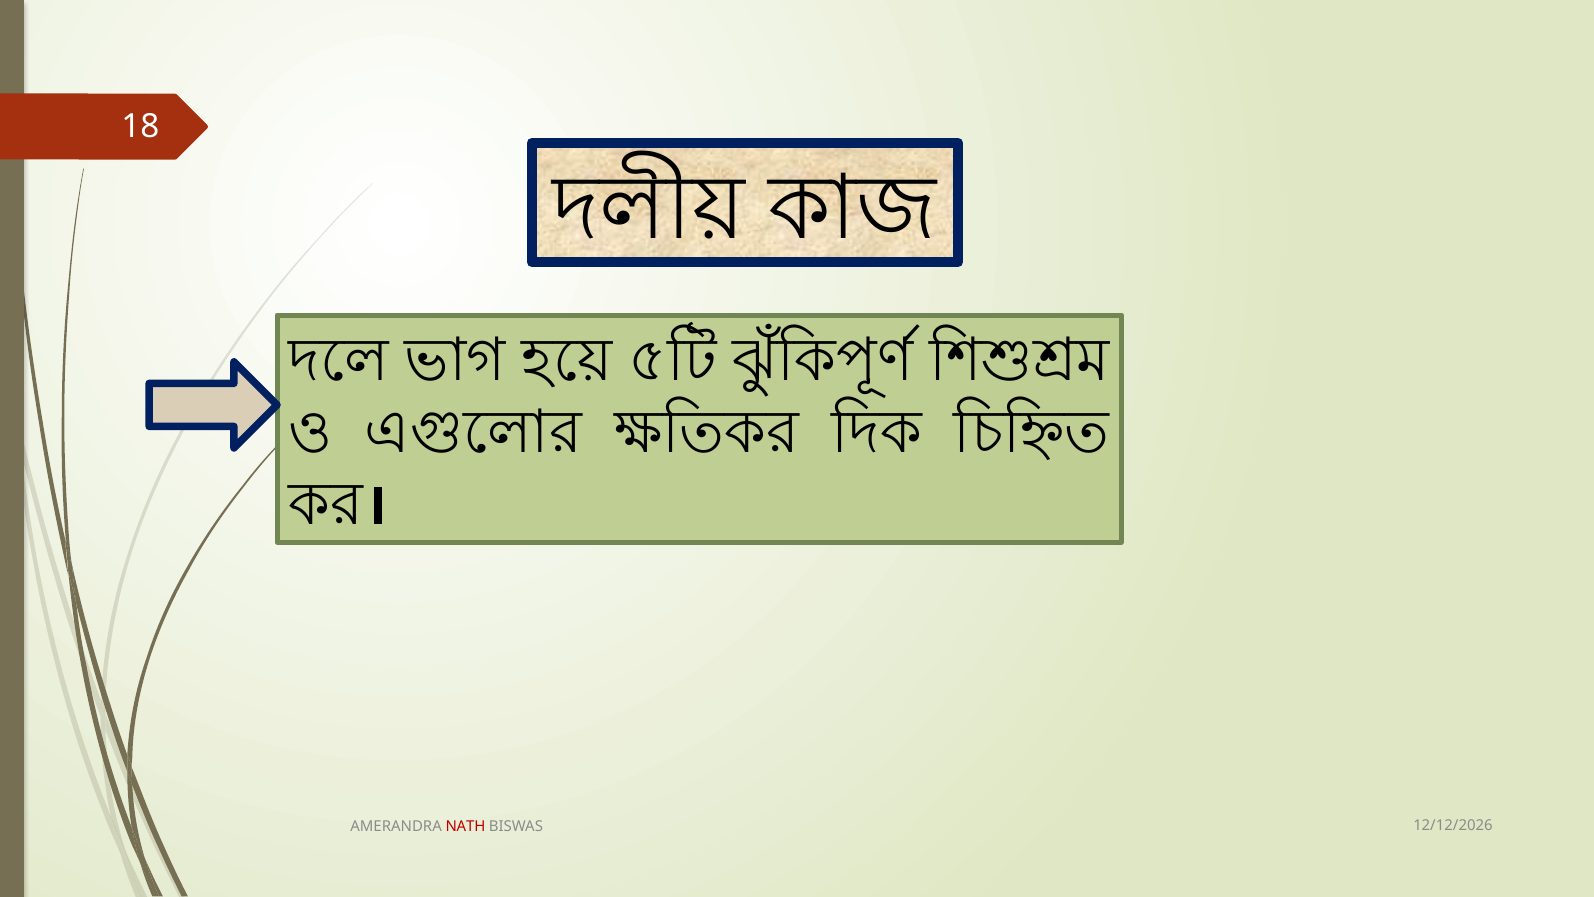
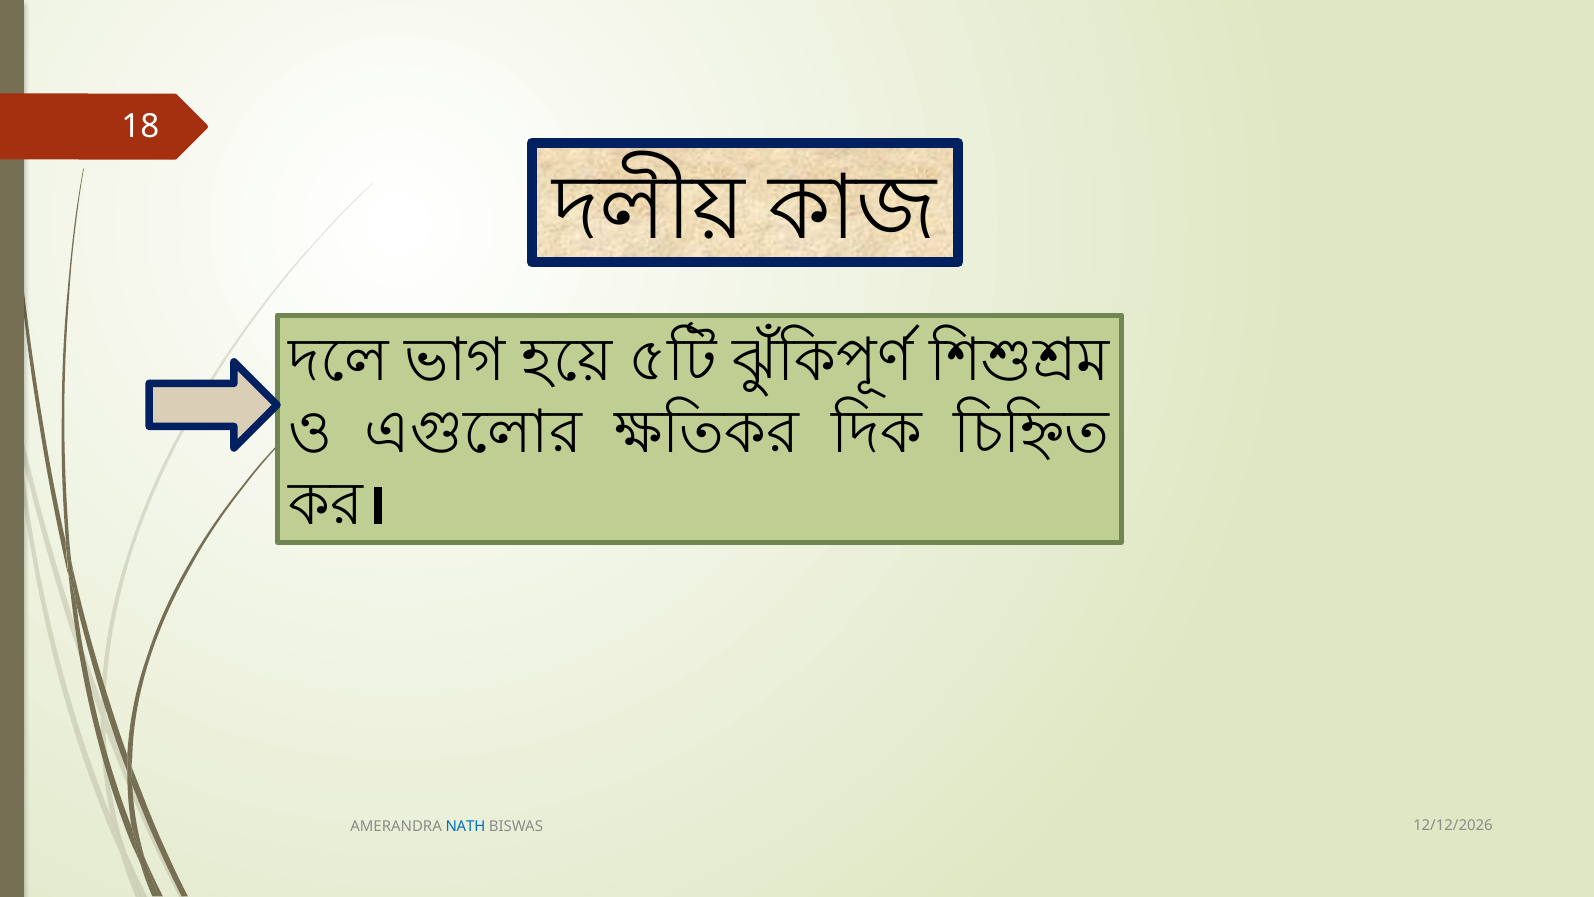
NATH colour: red -> blue (465, 826)
